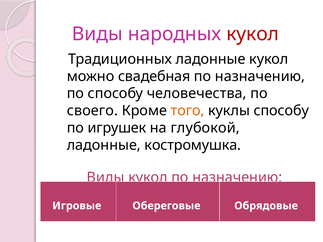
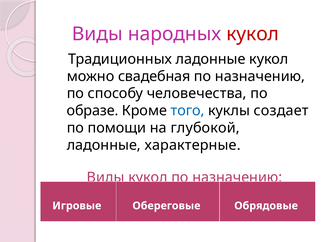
своего: своего -> образе (93, 111)
того colour: orange -> blue (188, 111)
куклы способу: способу -> создает (281, 111)
игрушек: игрушек -> помощи (117, 128)
костромушка: костромушка -> характерные (193, 145)
